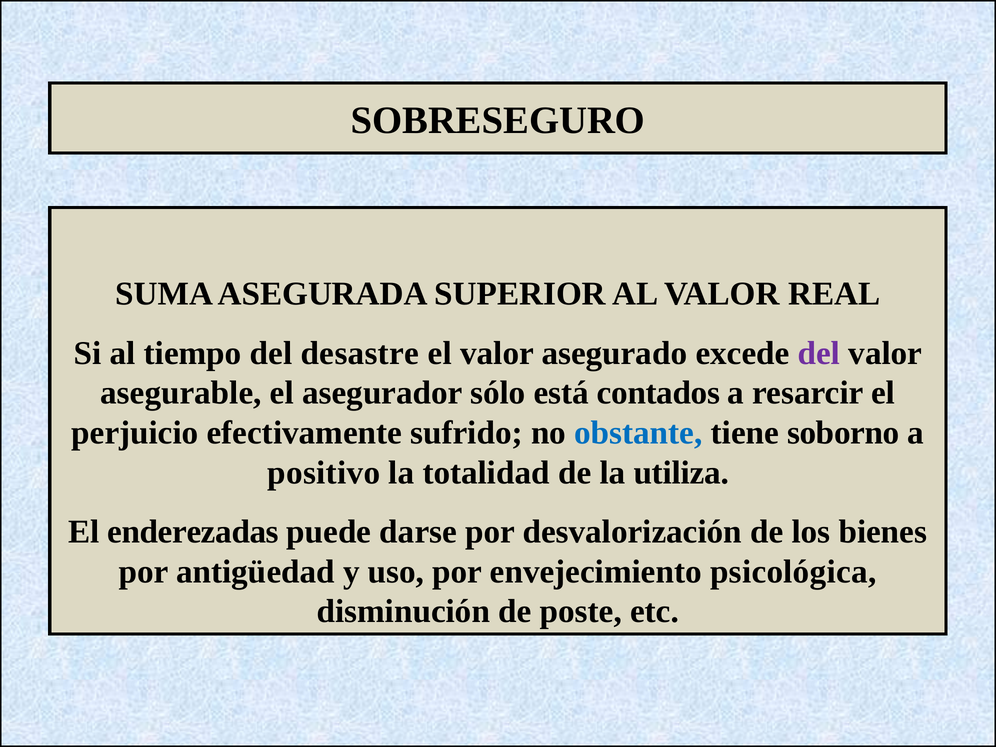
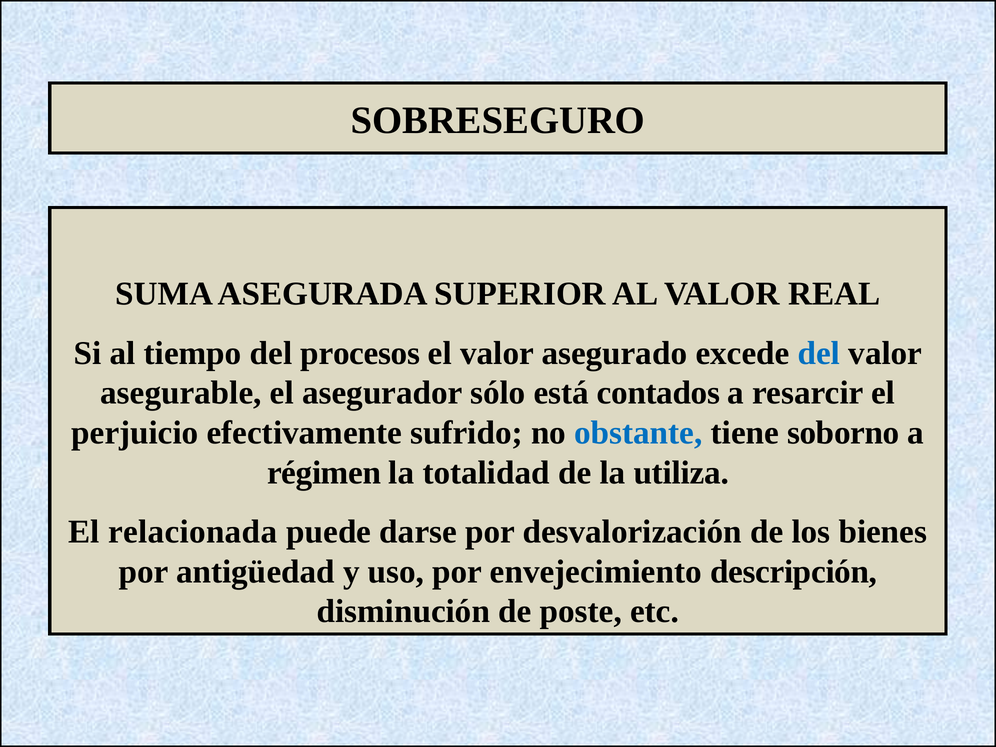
desastre: desastre -> procesos (360, 353)
del colour: purple -> blue (819, 353)
positivo: positivo -> régimen (324, 473)
enderezadas: enderezadas -> relacionada (193, 532)
psicológica: psicológica -> descripción (794, 572)
